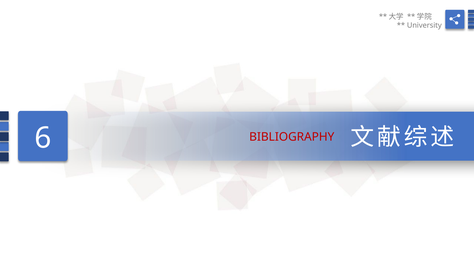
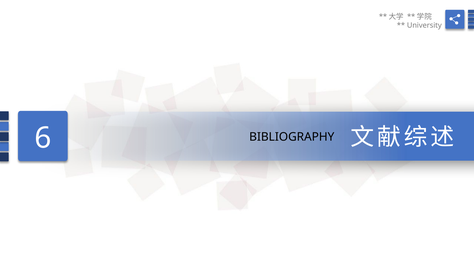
BIBLIOGRAPHY colour: red -> black (292, 137)
